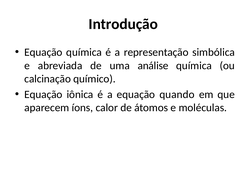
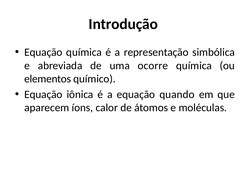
análise: análise -> ocorre (153, 66)
calcinação: calcinação -> elementos (48, 79)
